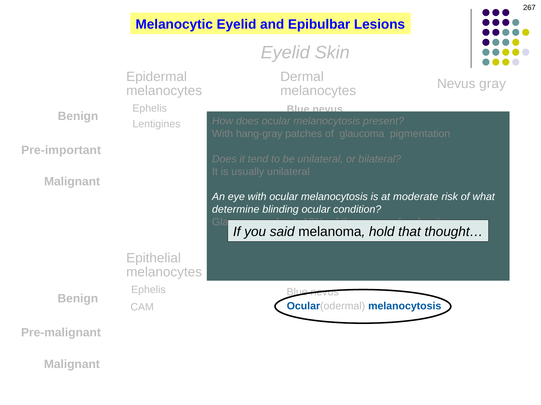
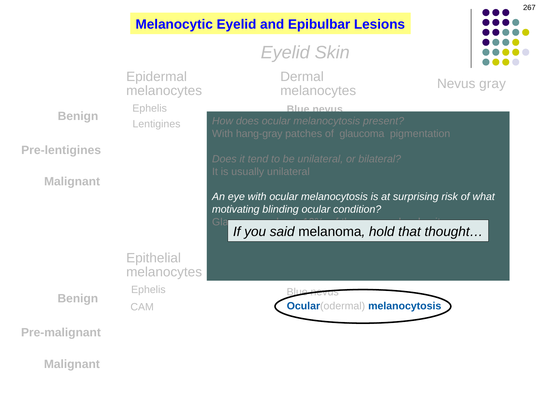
Pre-important: Pre-important -> Pre-lentigines (61, 150)
moderate: moderate -> surprising (416, 197)
determine: determine -> motivating (236, 210)
